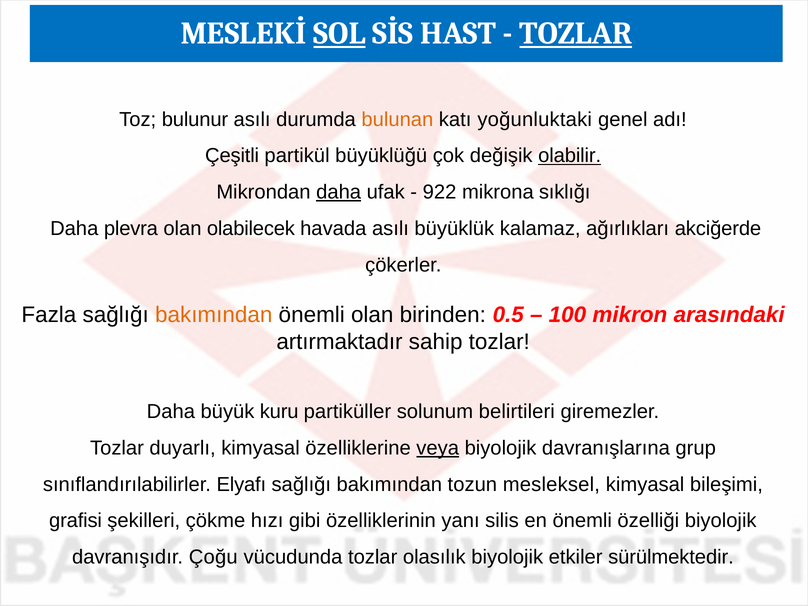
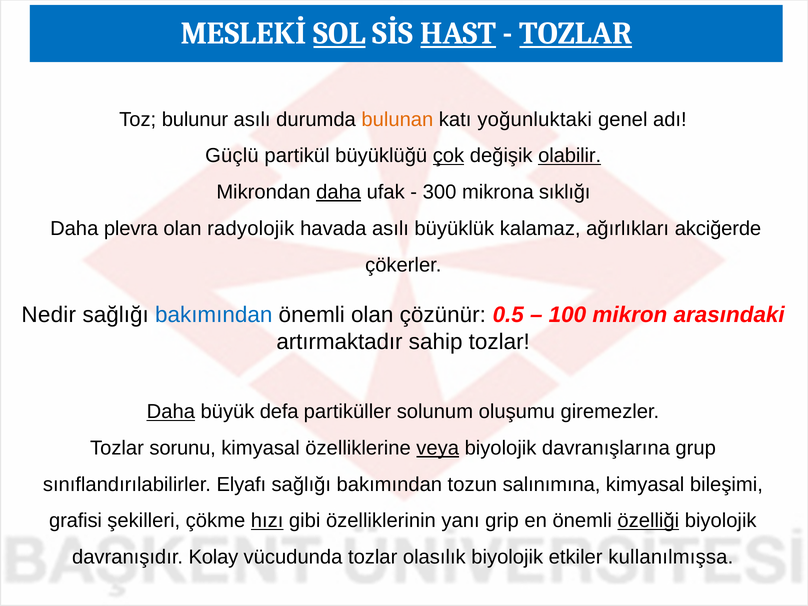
HAST underline: none -> present (458, 33)
Çeşitli: Çeşitli -> Güçlü (232, 156)
çok underline: none -> present (448, 156)
922: 922 -> 300 (440, 192)
olabilecek: olabilecek -> radyolojik (251, 229)
Fazla: Fazla -> Nedir (49, 315)
bakımından colour: orange -> blue (214, 315)
birinden: birinden -> çözünür (443, 315)
Daha underline: none -> present (171, 412)
kuru: kuru -> defa (279, 412)
belirtileri: belirtileri -> oluşumu (517, 412)
duyarlı: duyarlı -> sorunu (183, 448)
mesleksel: mesleksel -> salınımına (552, 484)
hızı underline: none -> present (267, 521)
silis: silis -> grip (502, 521)
özelliği underline: none -> present (648, 521)
Çoğu: Çoğu -> Kolay (213, 557)
sürülmektedir: sürülmektedir -> kullanılmışsa (671, 557)
